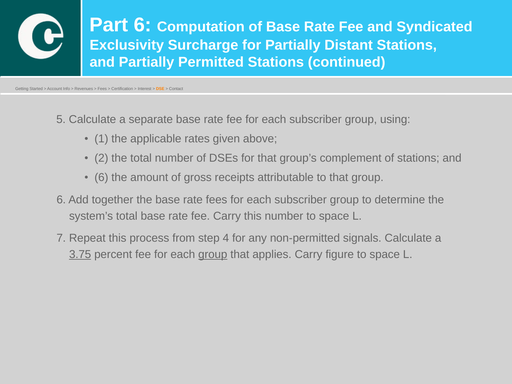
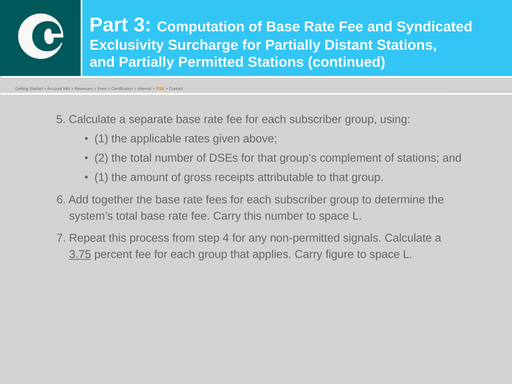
Part 6: 6 -> 3 (143, 25)
6: 6 -> 1 (101, 178)
group underline: present -> none (213, 254)
